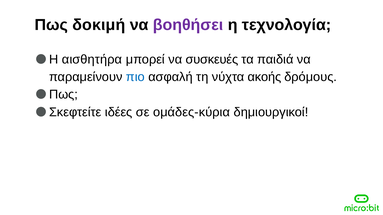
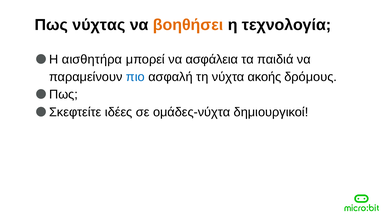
δοκιμή: δοκιμή -> νύχτας (99, 25)
βοηθήσει colour: purple -> orange (188, 25)
συσκευές: συσκευές -> ασφάλεια (212, 59)
ομάδες-κύρια: ομάδες-κύρια -> ομάδες-νύχτα (192, 112)
